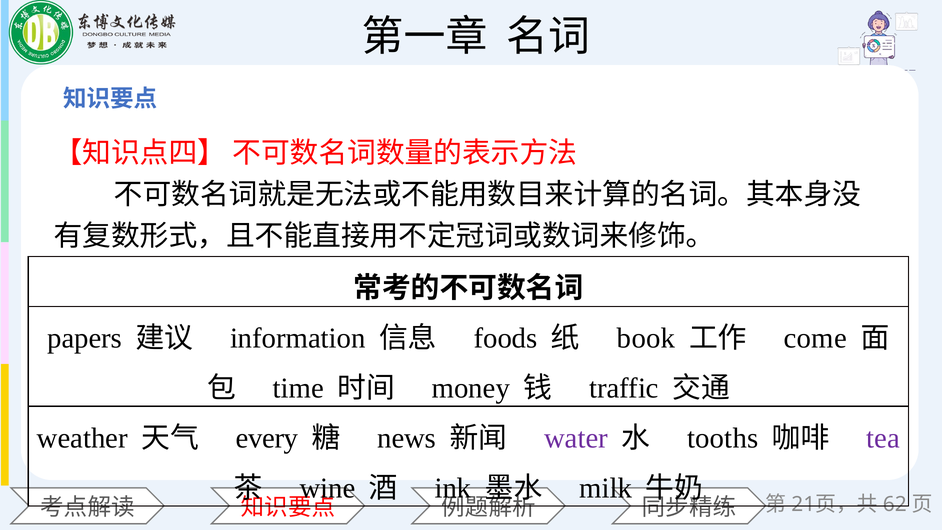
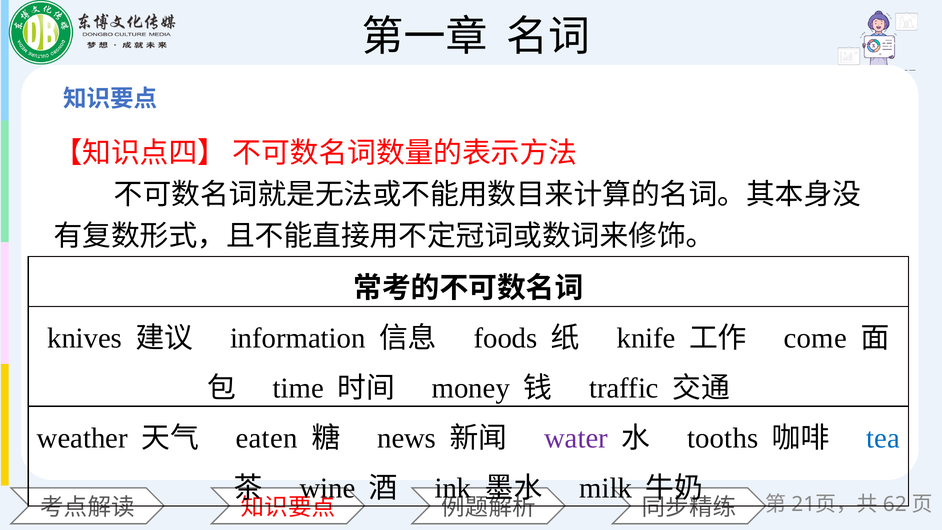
papers: papers -> knives (85, 338)
book: book -> knife (646, 338)
every: every -> eaten (267, 438)
tea colour: purple -> blue (883, 438)
